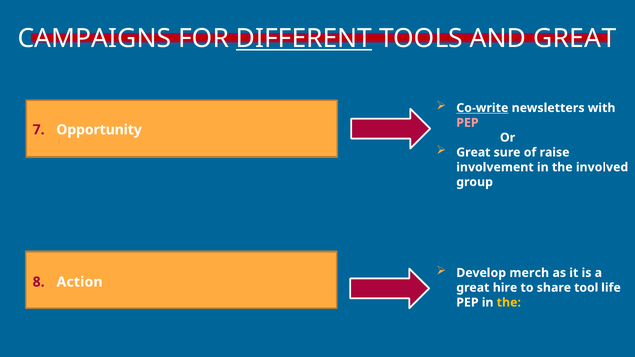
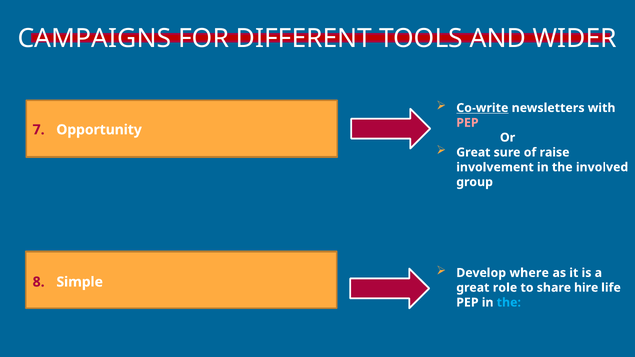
DIFFERENT underline: present -> none (304, 38)
AND GREAT: GREAT -> WIDER (575, 38)
merch: merch -> where (529, 273)
Action: Action -> Simple (80, 282)
hire: hire -> role (505, 288)
tool: tool -> hire (586, 288)
the colour: yellow -> light blue (509, 303)
